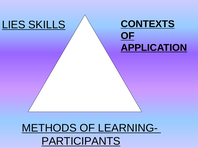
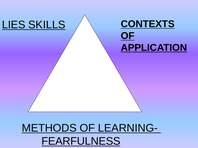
PARTICIPANTS: PARTICIPANTS -> FEARFULNESS (81, 142)
